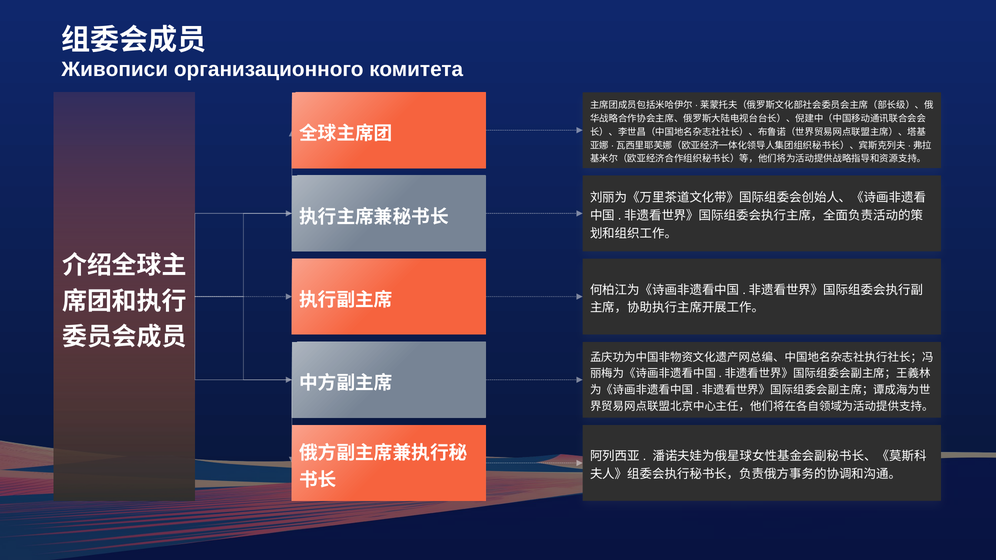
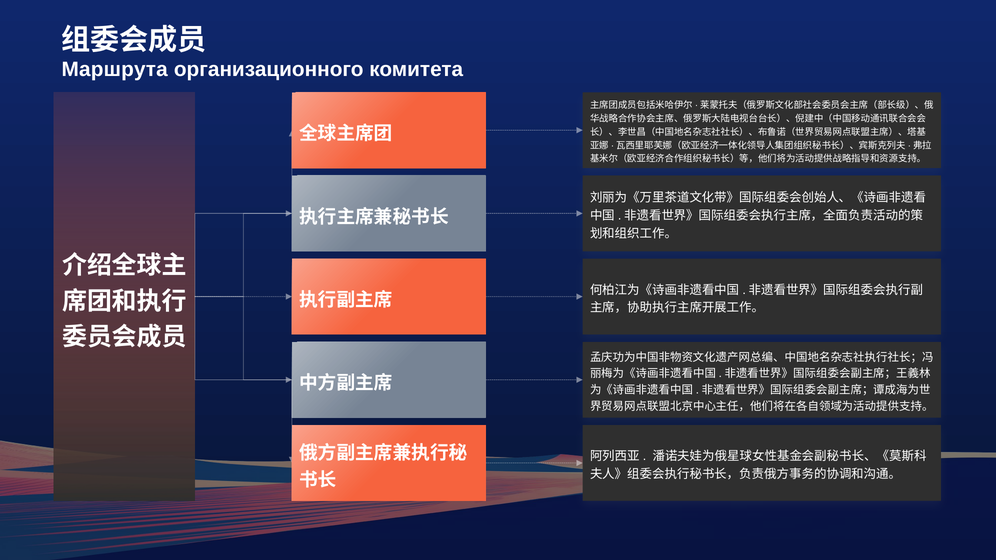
Живописи: Живописи -> Маршрута (115, 69)
